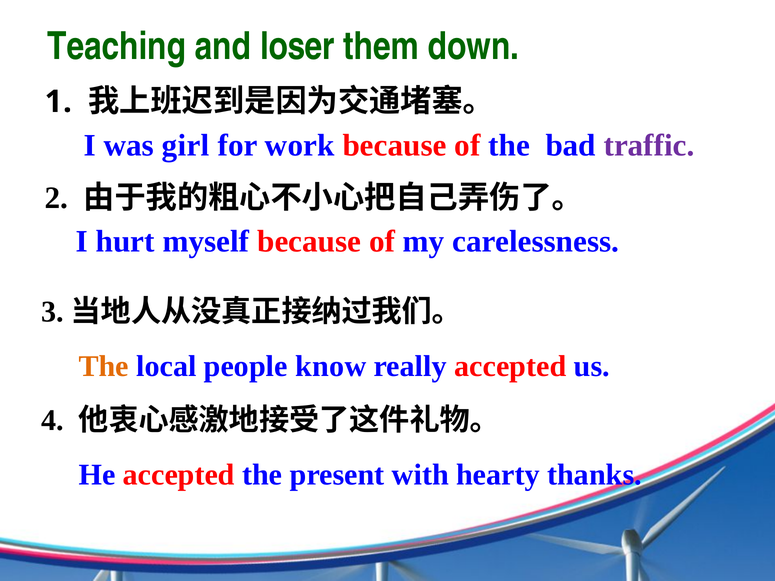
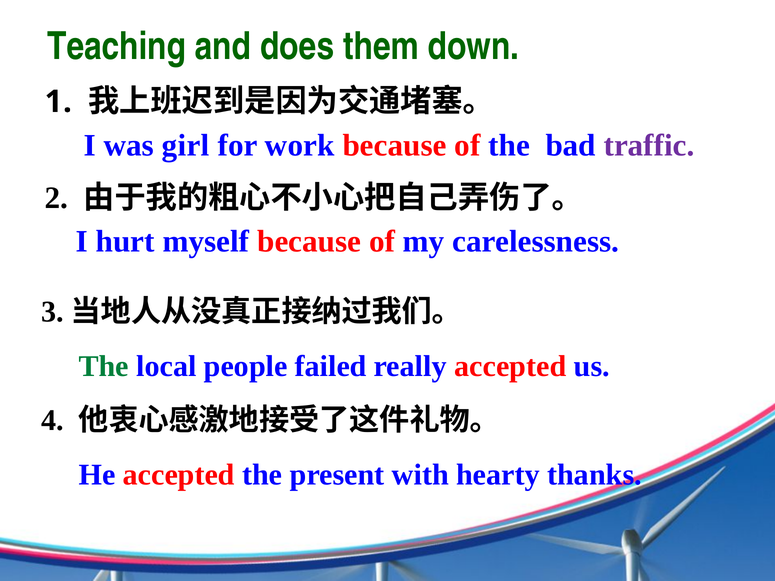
loser: loser -> does (297, 46)
The colour: orange -> green (104, 366)
know: know -> failed (331, 366)
